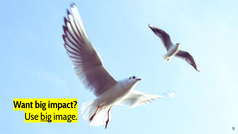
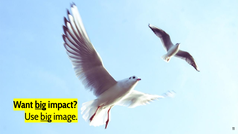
big underline: none -> present (41, 105)
